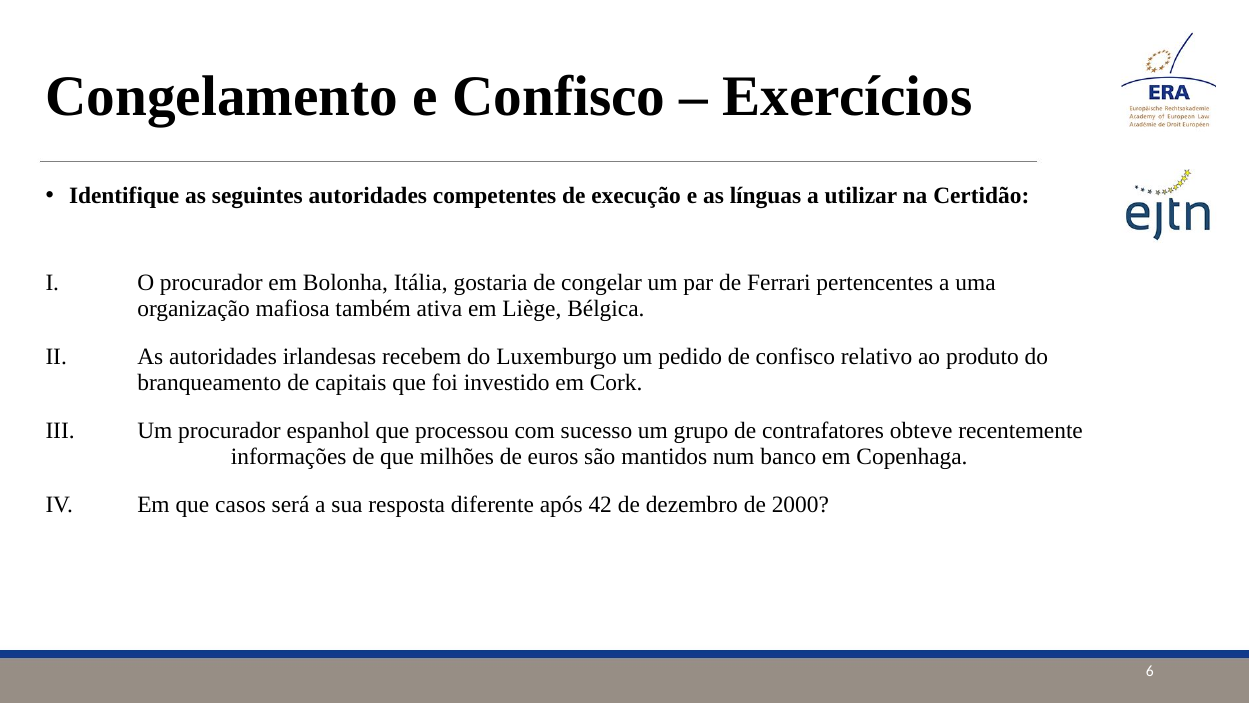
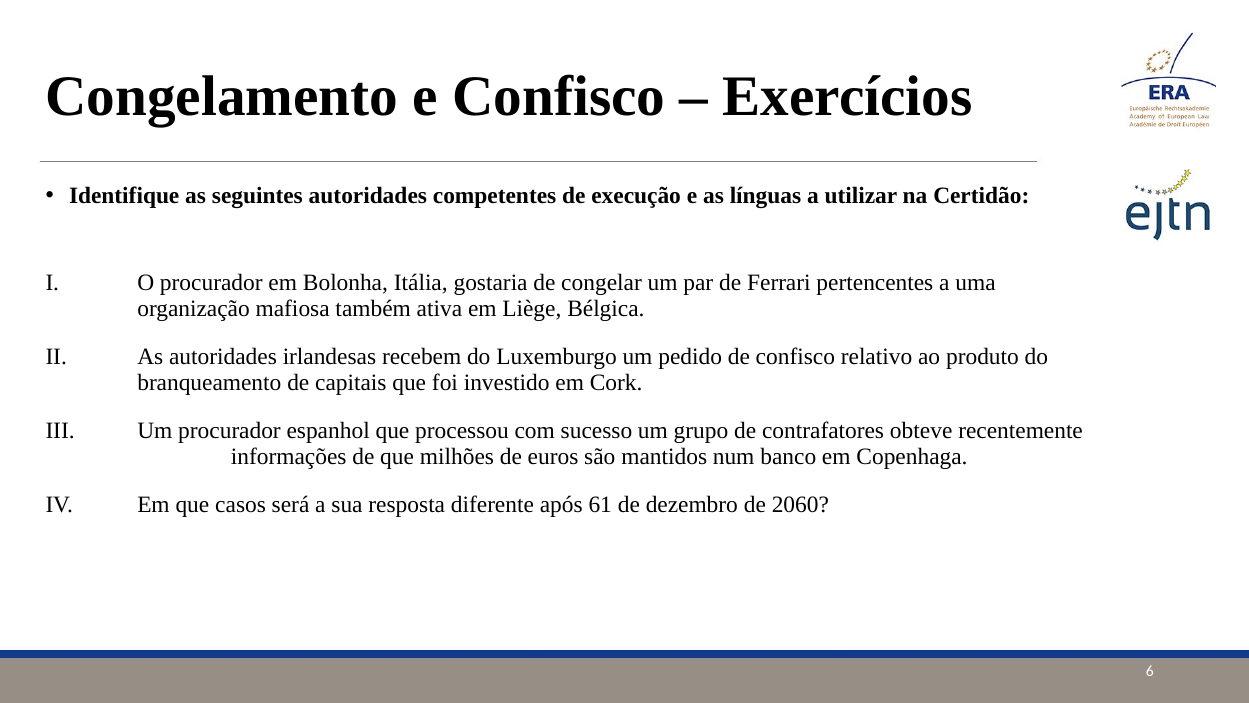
42: 42 -> 61 (600, 505)
2000: 2000 -> 2060 (800, 505)
